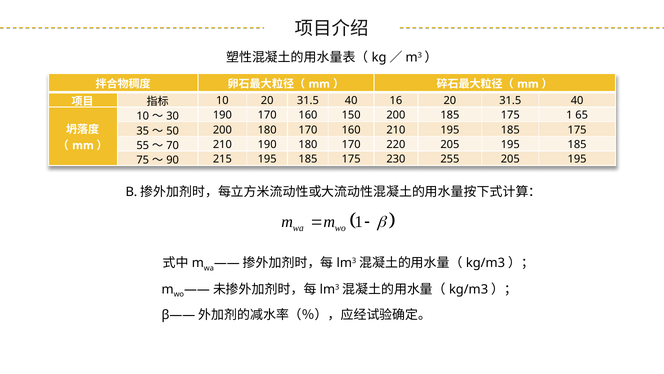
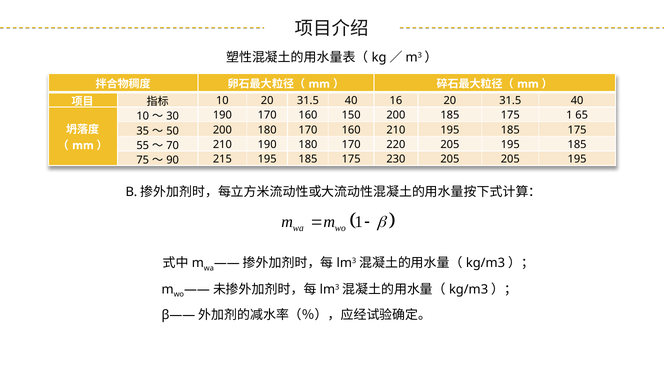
230 255: 255 -> 205 (450, 159)
